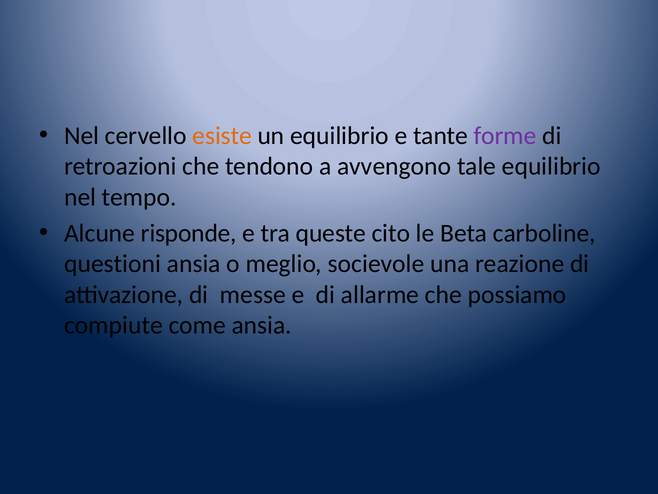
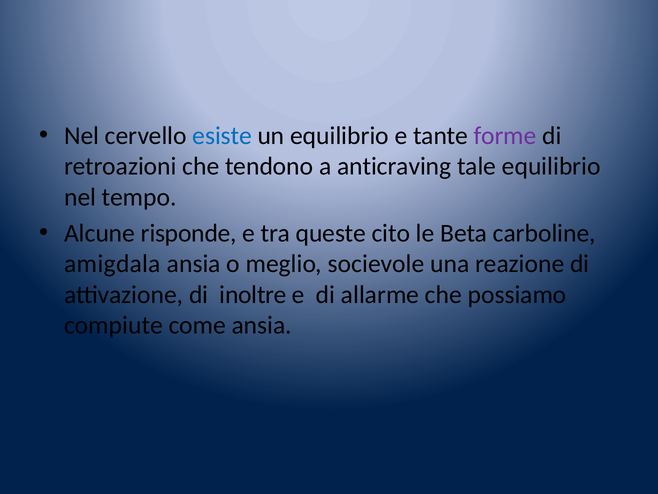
esiste colour: orange -> blue (222, 136)
avvengono: avvengono -> anticraving (394, 166)
questioni: questioni -> amigdala (113, 264)
messe: messe -> inoltre (253, 294)
